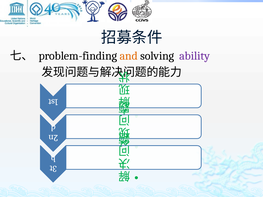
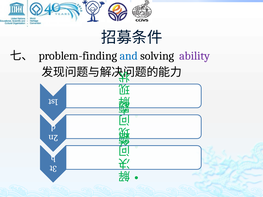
and colour: orange -> blue (129, 56)
